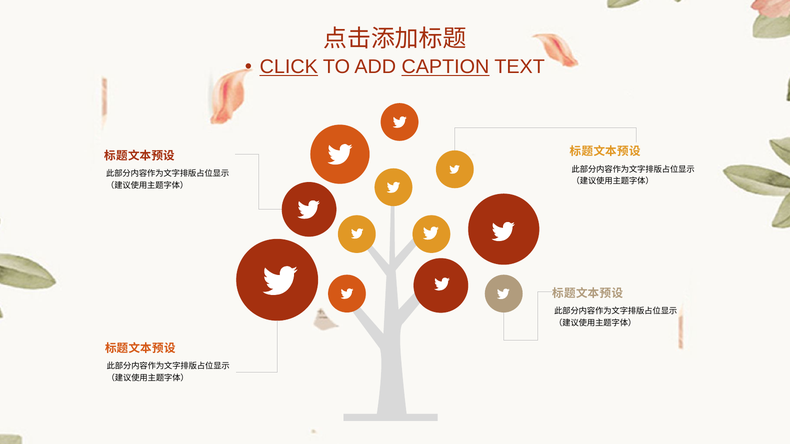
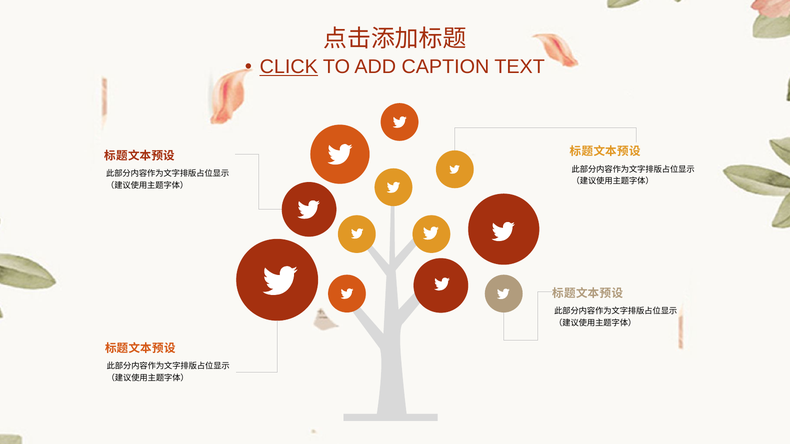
CAPTION underline: present -> none (445, 67)
